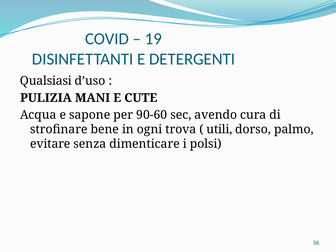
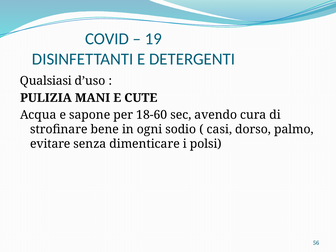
90-60: 90-60 -> 18-60 (152, 115)
trova: trova -> sodio (181, 129)
utili: utili -> casi (219, 129)
